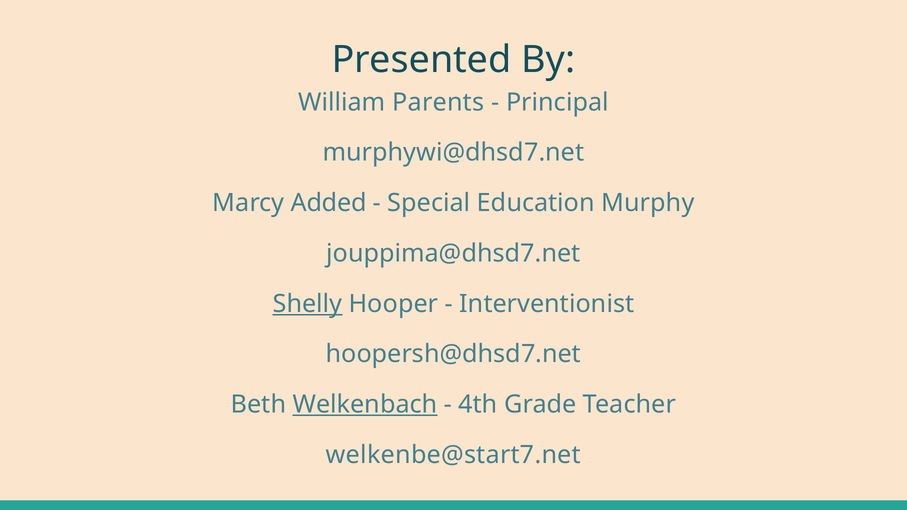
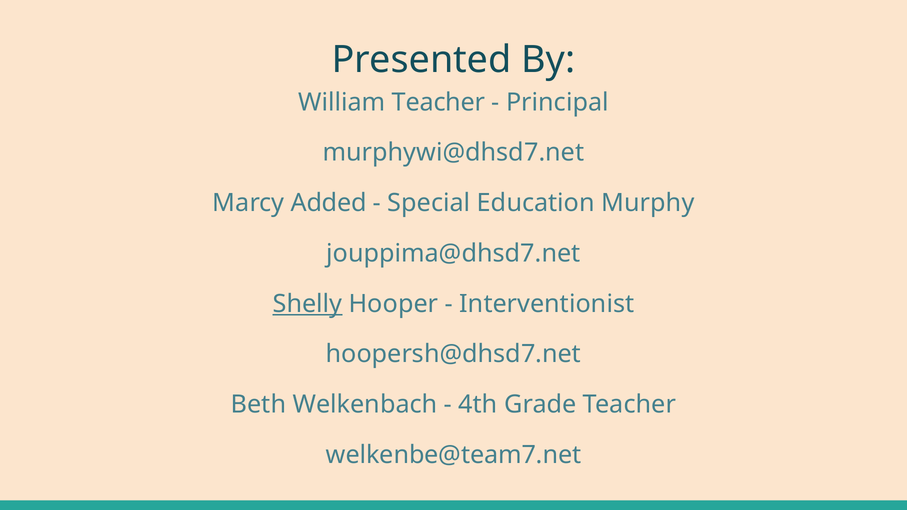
William Parents: Parents -> Teacher (439, 102)
Welkenbach underline: present -> none (365, 405)
welkenbe@start7.net: welkenbe@start7.net -> welkenbe@team7.net (454, 455)
